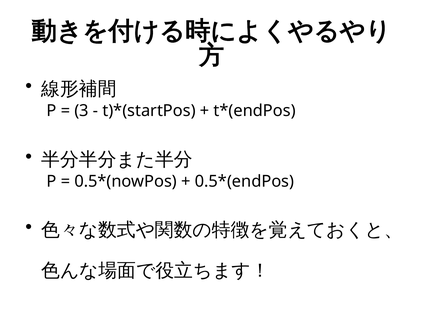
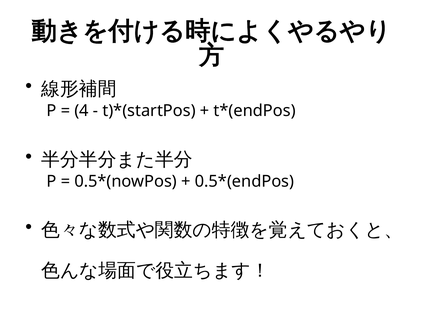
3: 3 -> 4 (82, 110)
